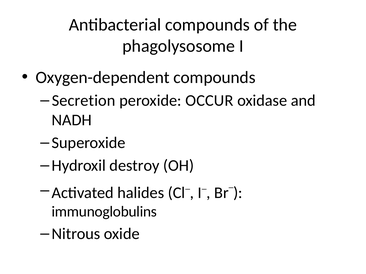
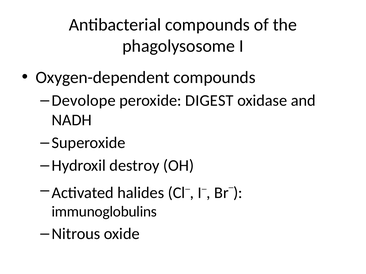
Secretion: Secretion -> Devolope (84, 101)
OCCUR: OCCUR -> DIGEST (209, 101)
